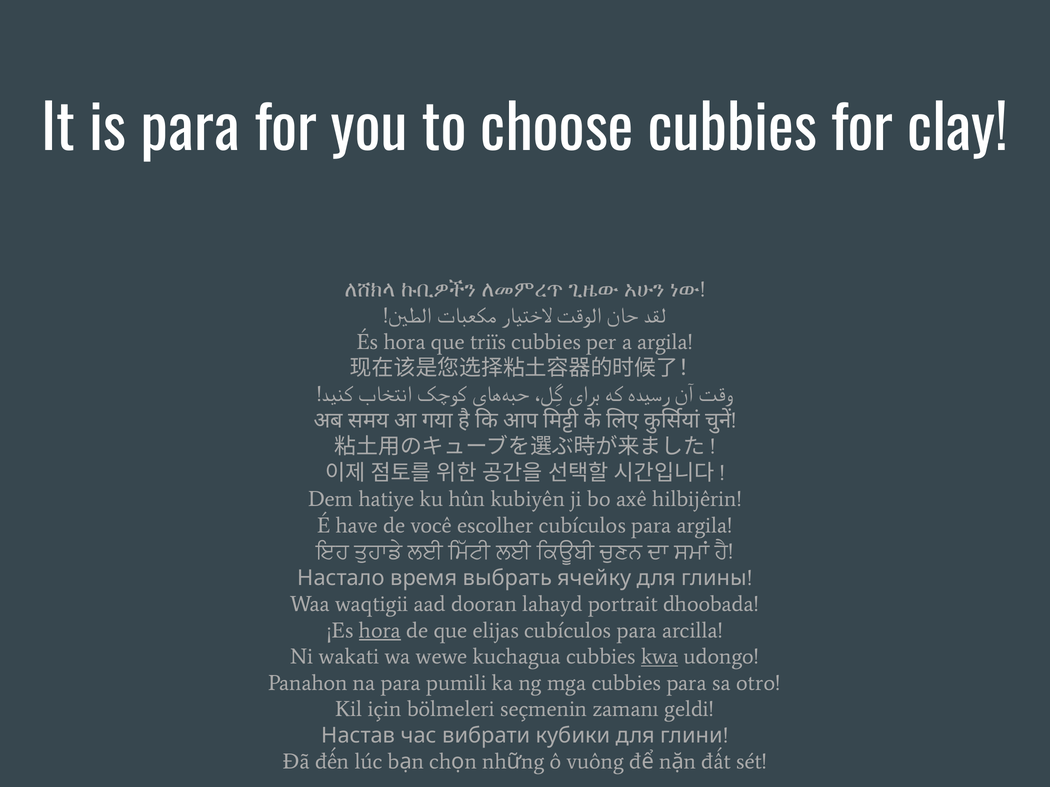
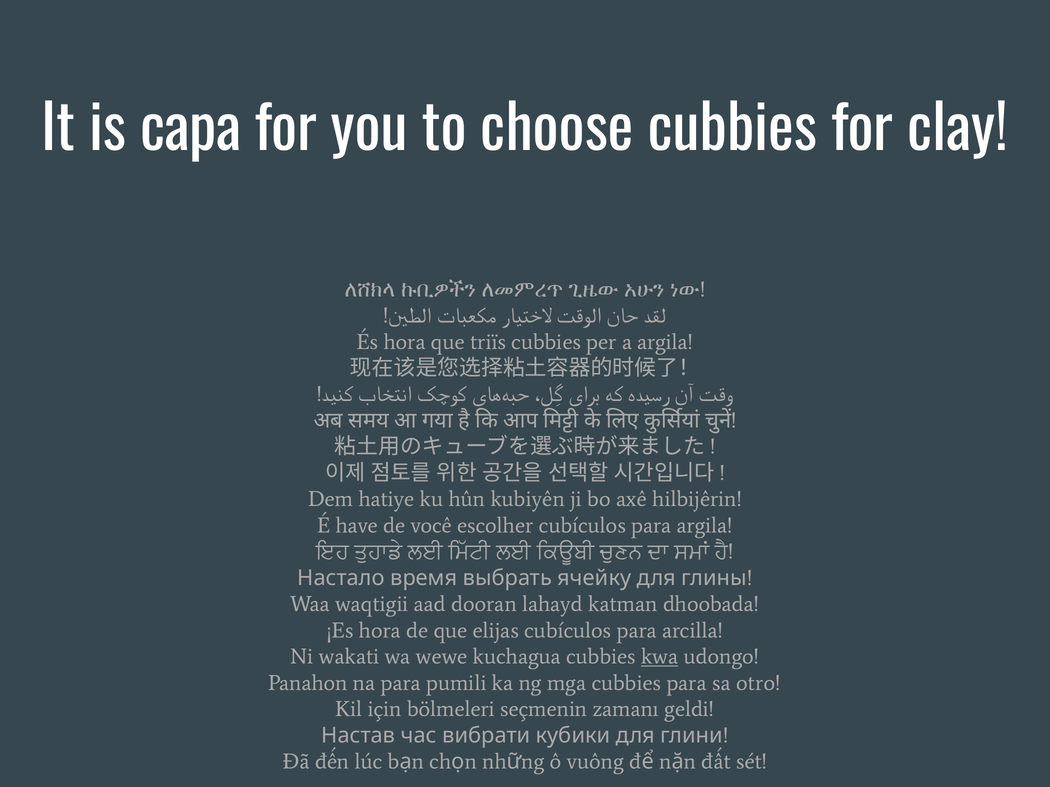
is para: para -> capa (191, 130)
portrait: portrait -> katman (623, 605)
hora underline: present -> none (380, 631)
